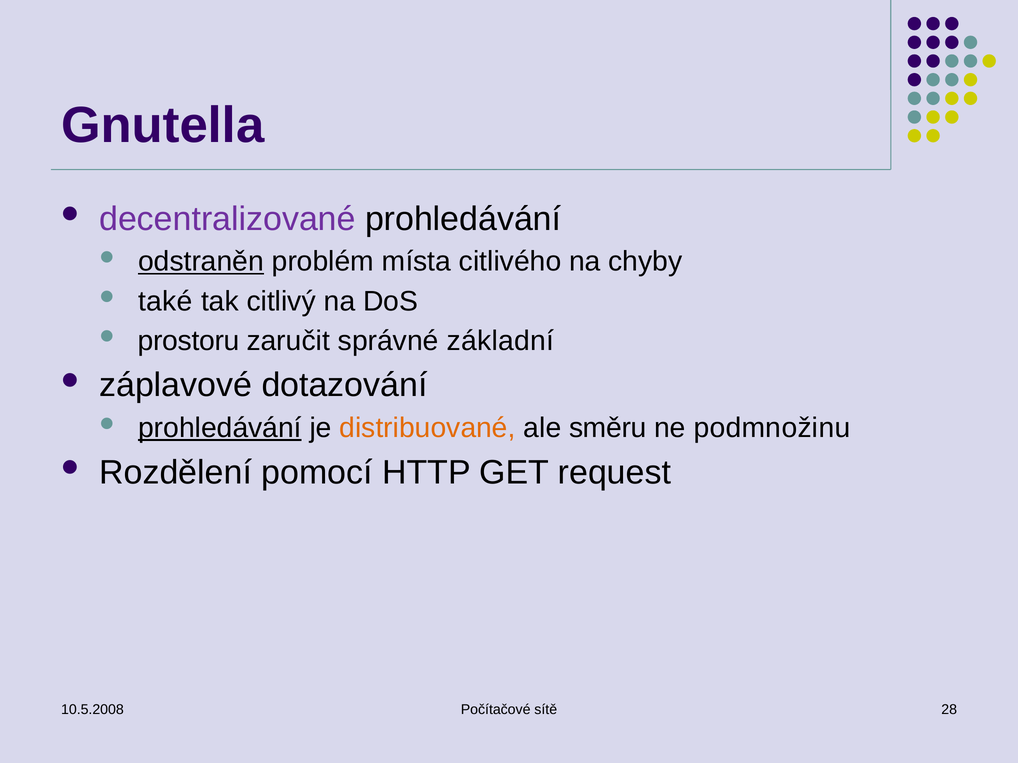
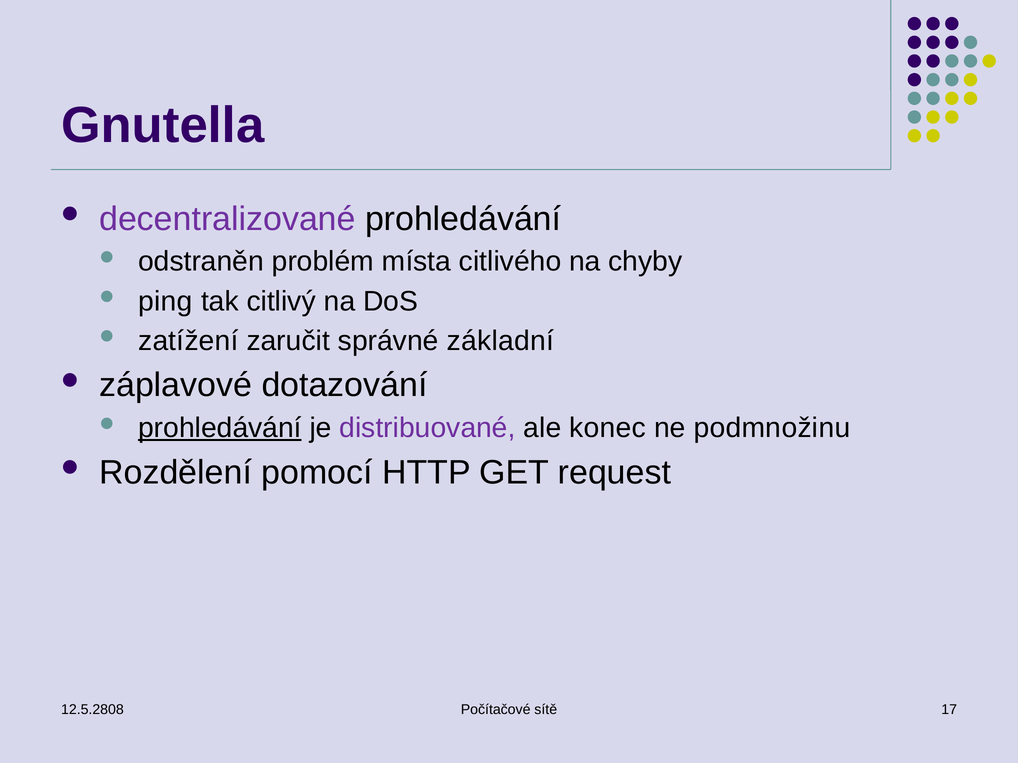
odstraněn underline: present -> none (201, 262)
také: také -> ping (165, 301)
prostoru: prostoru -> zatížení (188, 341)
distribuované colour: orange -> purple (428, 428)
směru: směru -> konec (607, 428)
10.5.2008: 10.5.2008 -> 12.5.2808 (92, 710)
28: 28 -> 17 (949, 710)
